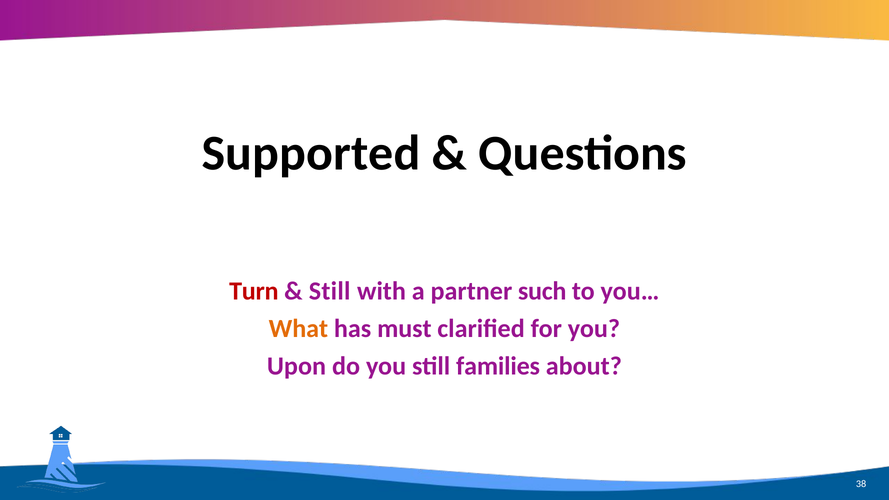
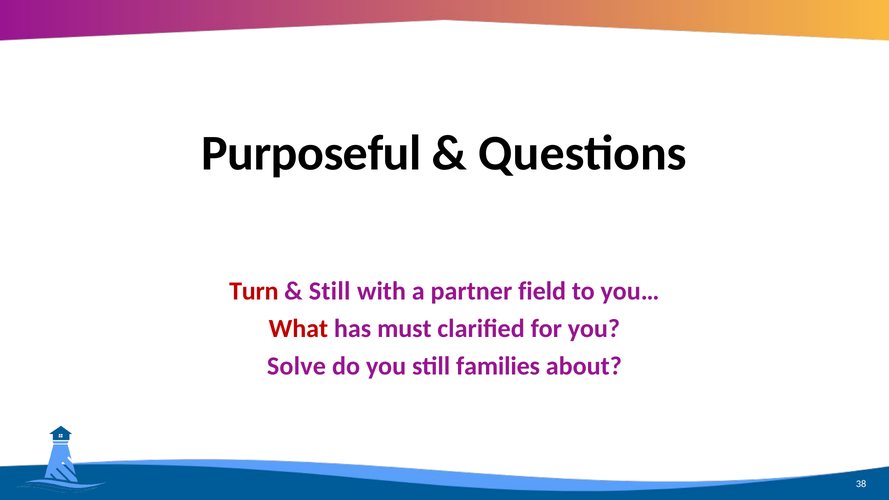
Supported: Supported -> Purposeful (311, 153)
such: such -> field (542, 291)
What colour: orange -> red (298, 329)
Upon: Upon -> Solve (296, 366)
